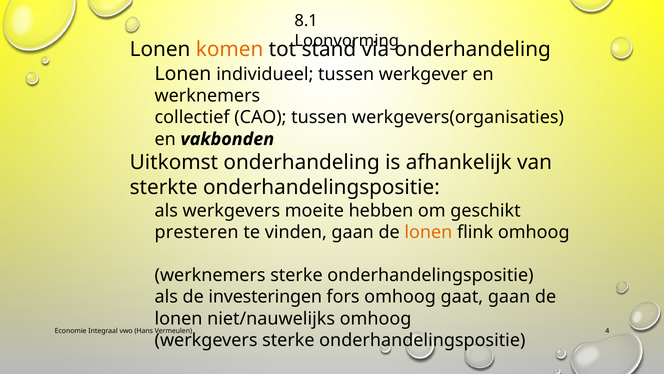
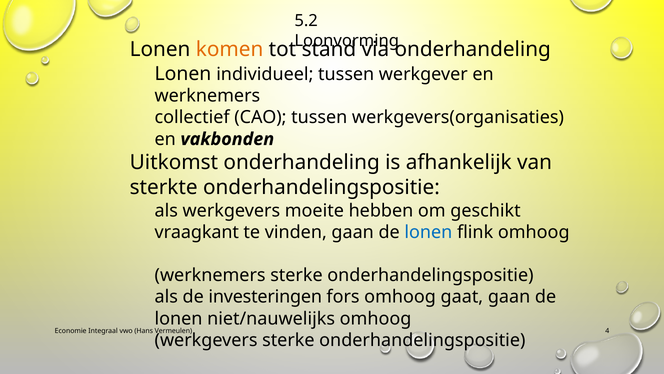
8.1: 8.1 -> 5.2 (306, 21)
presteren: presteren -> vraagkant (197, 232)
lonen colour: orange -> blue (428, 232)
